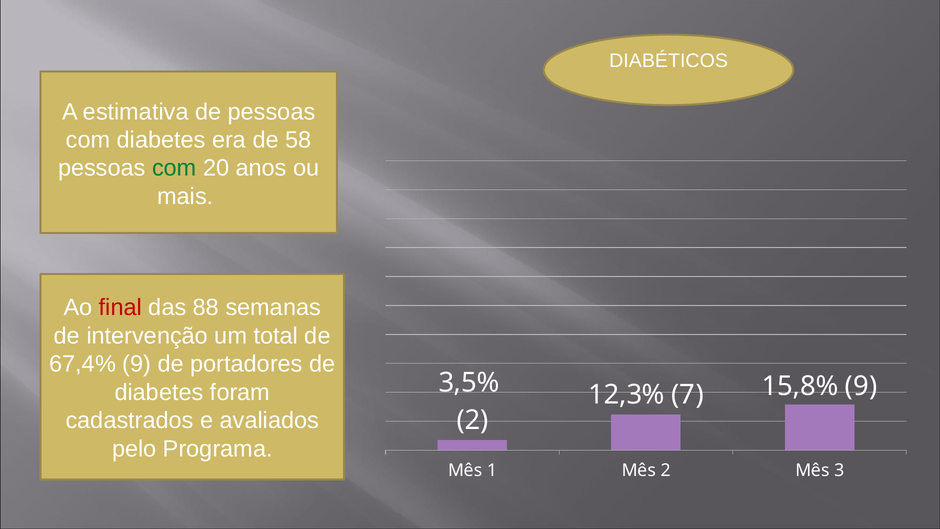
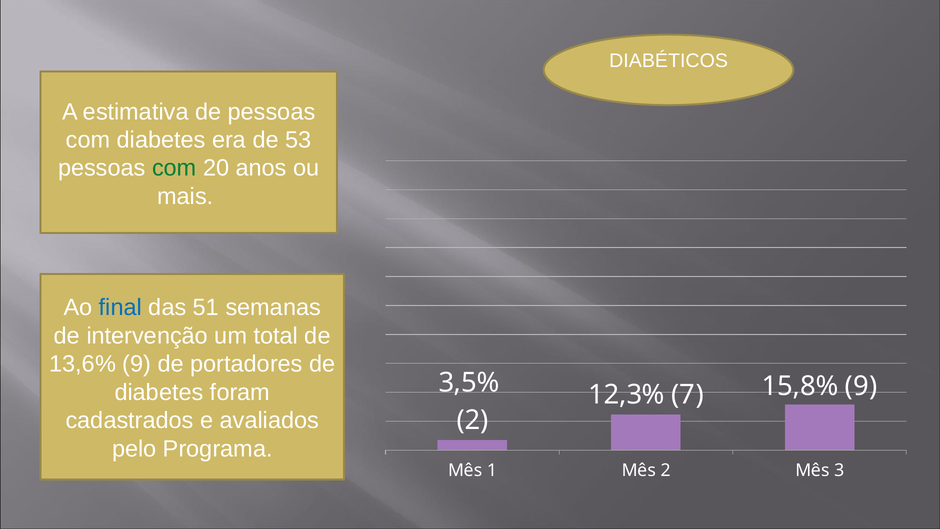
58: 58 -> 53 (298, 140)
final colour: red -> blue (120, 308)
88: 88 -> 51 (206, 308)
67,4%: 67,4% -> 13,6% (83, 364)
